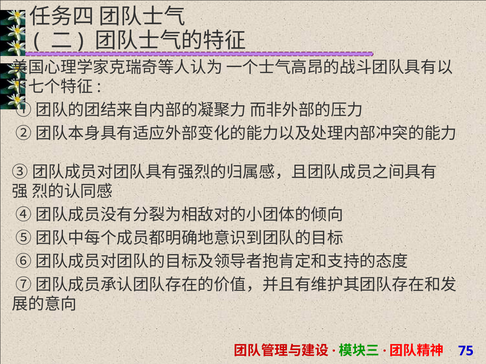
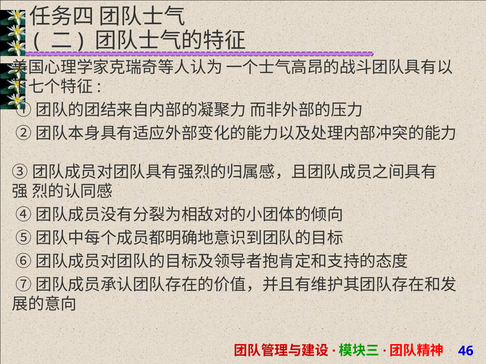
75: 75 -> 46 (466, 351)
